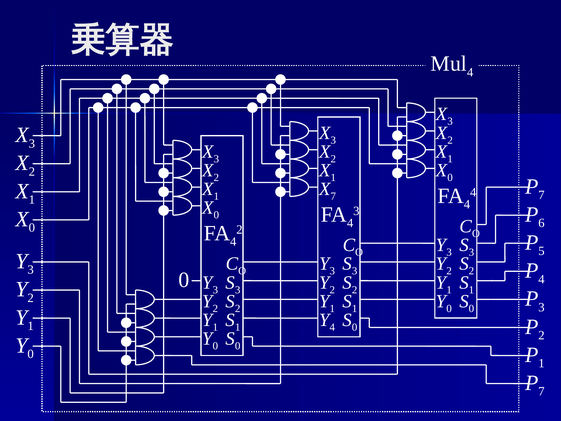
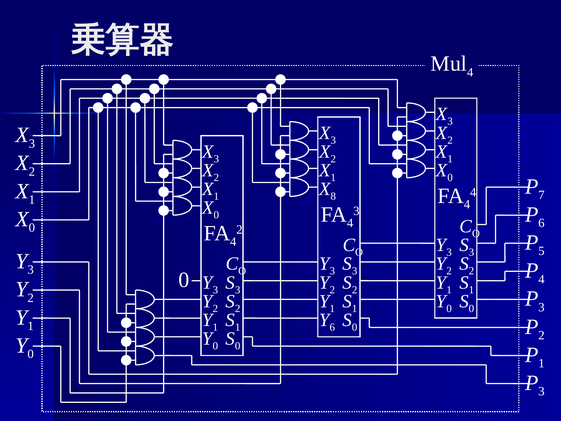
7: 7 -> 8 (333, 196)
4: 4 -> 6 (332, 327)
7: 7 -> 3 (541, 391)
